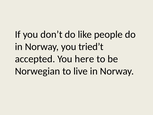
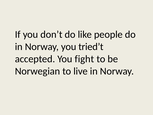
here: here -> fight (84, 59)
